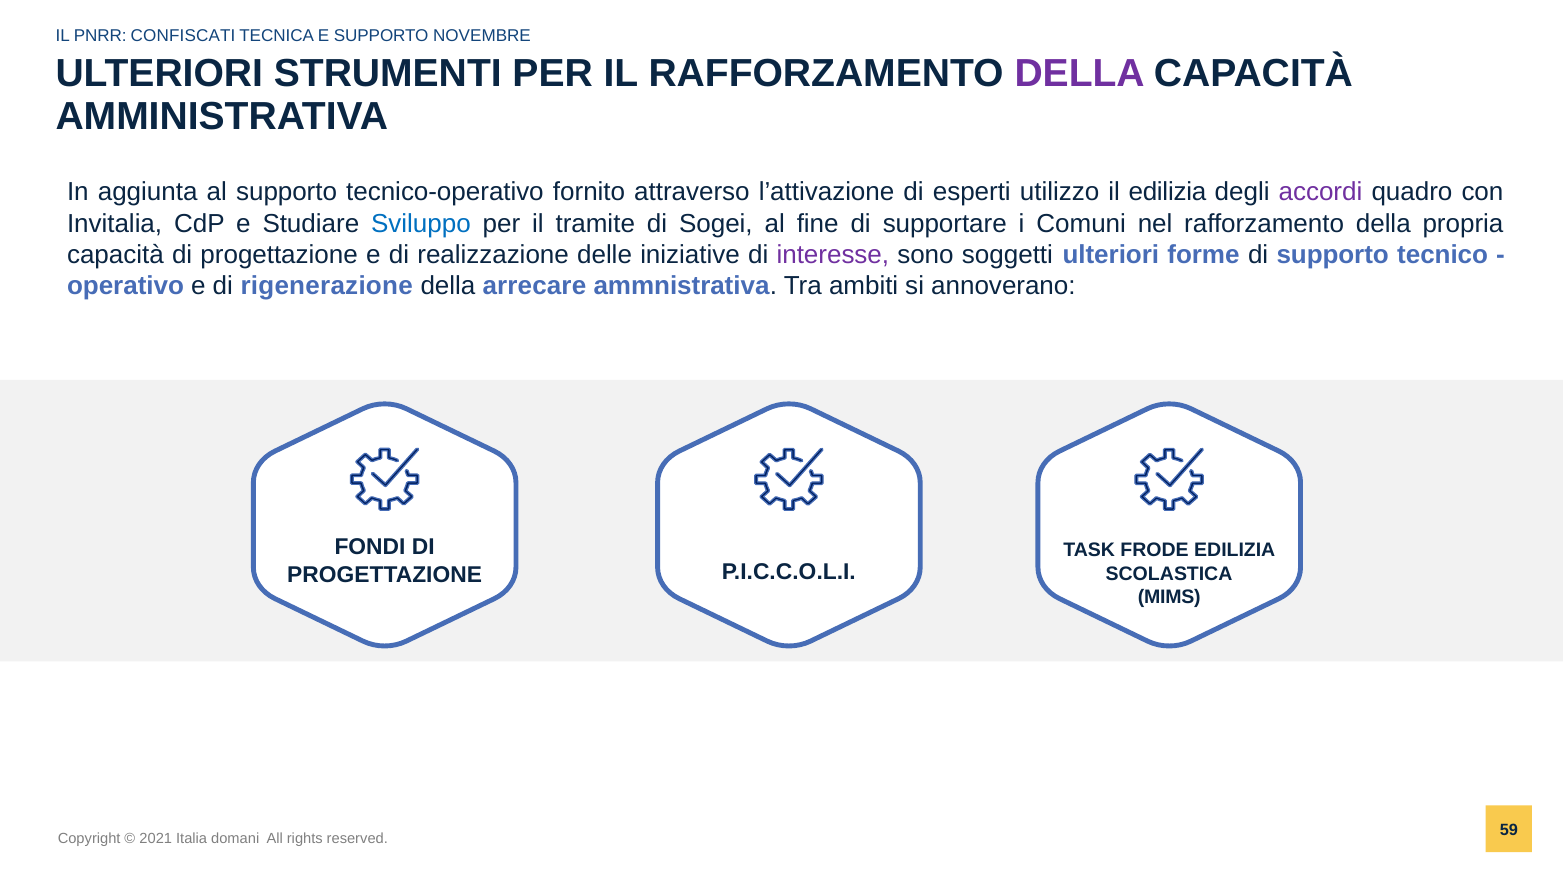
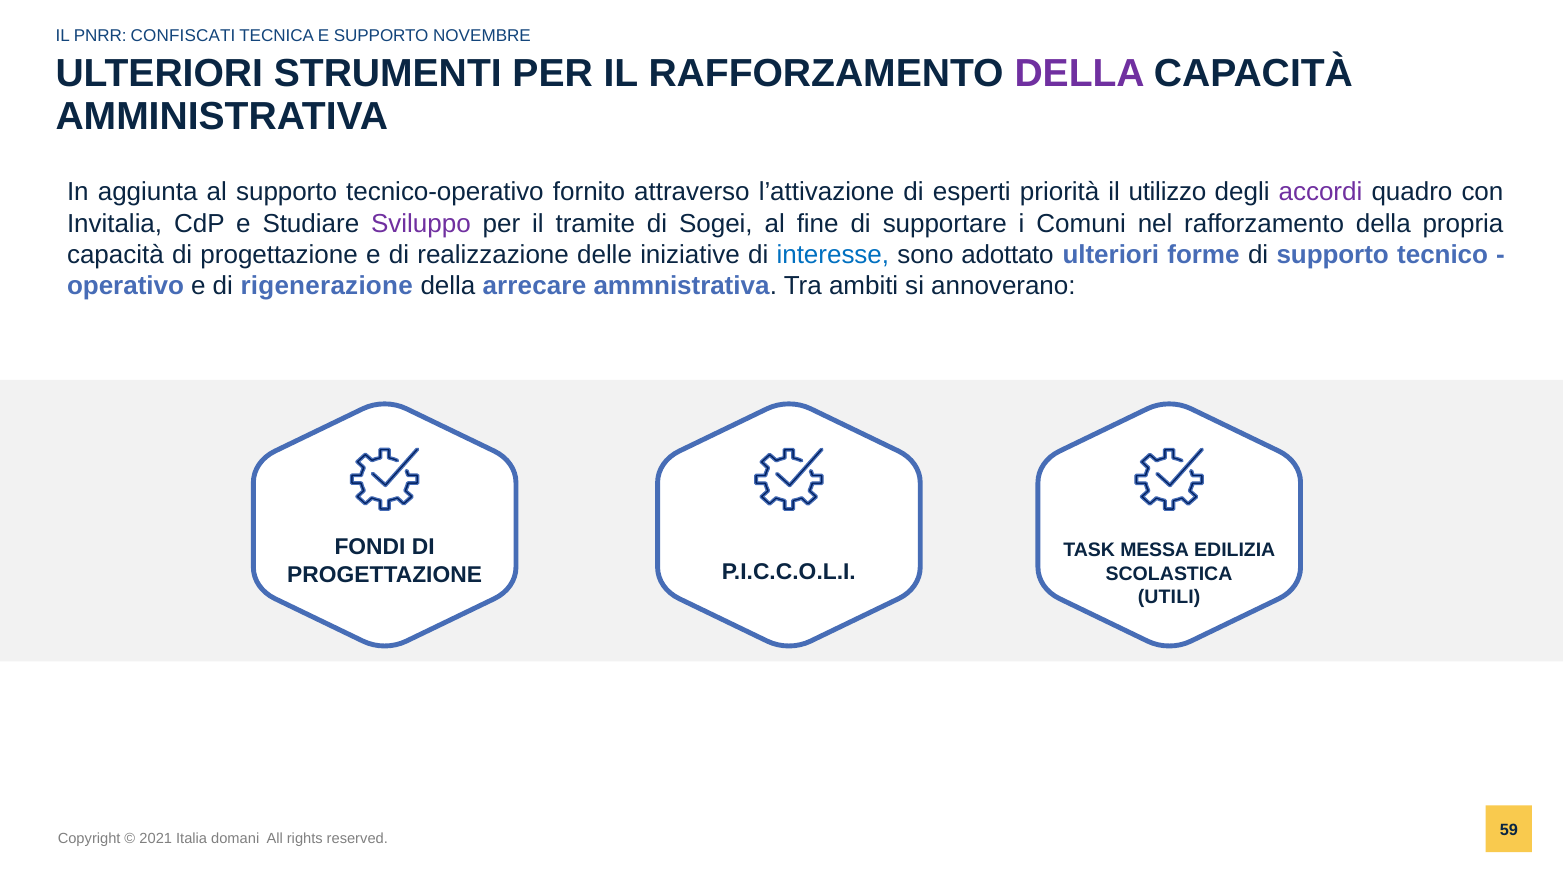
utilizzo: utilizzo -> priorità (1060, 192)
il edilizia: edilizia -> utilizzo (1167, 192)
Sviluppo colour: blue -> purple (421, 224)
interesse colour: purple -> blue (833, 255)
soggetti: soggetti -> adottato (1008, 255)
FRODE: FRODE -> MESSA (1155, 551)
MIMS: MIMS -> UTILI (1169, 598)
